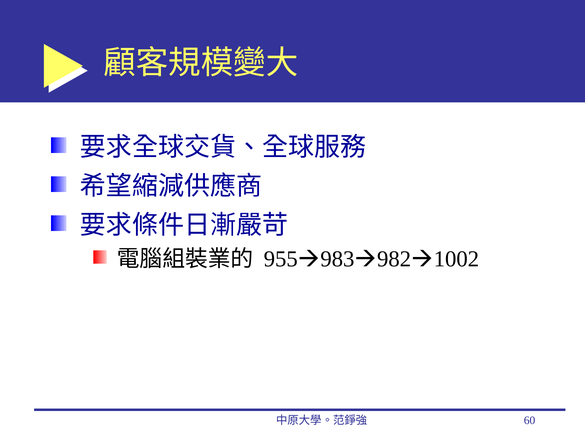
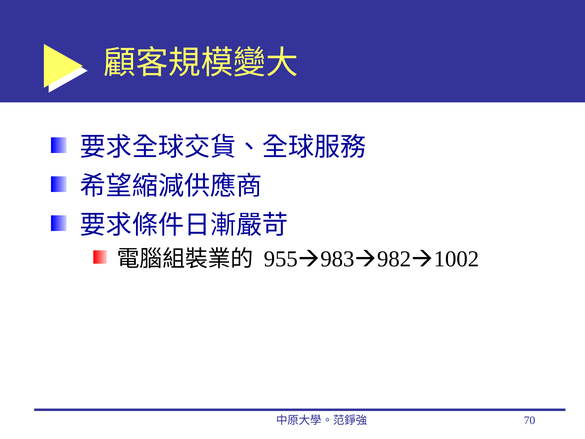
60: 60 -> 70 (530, 420)
